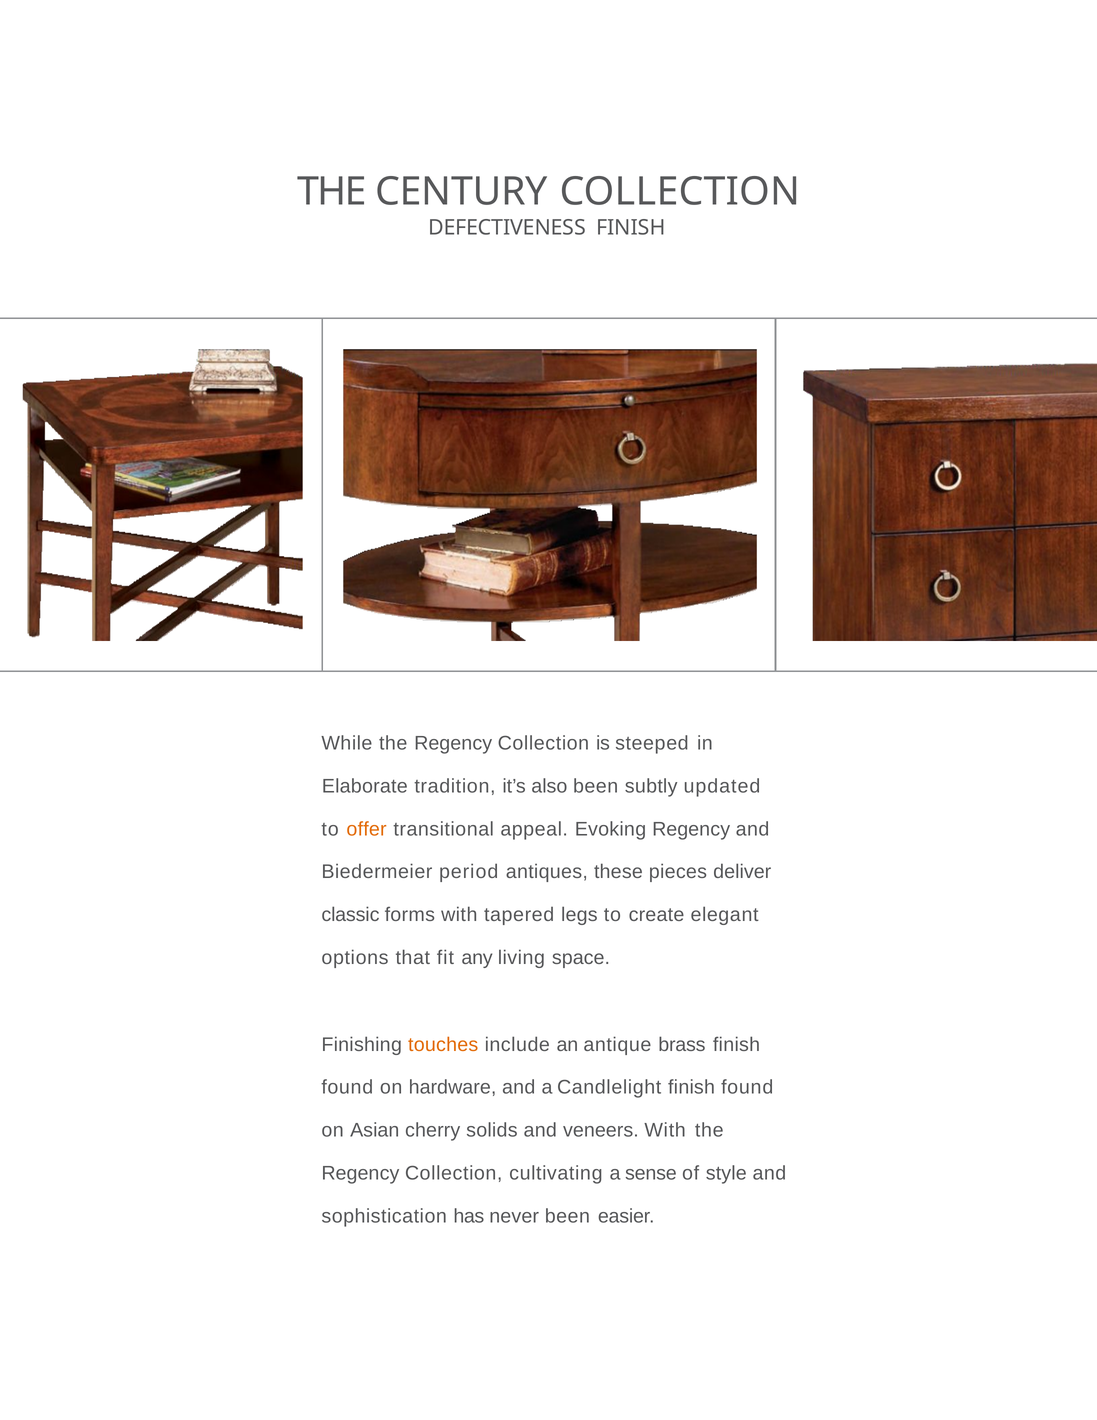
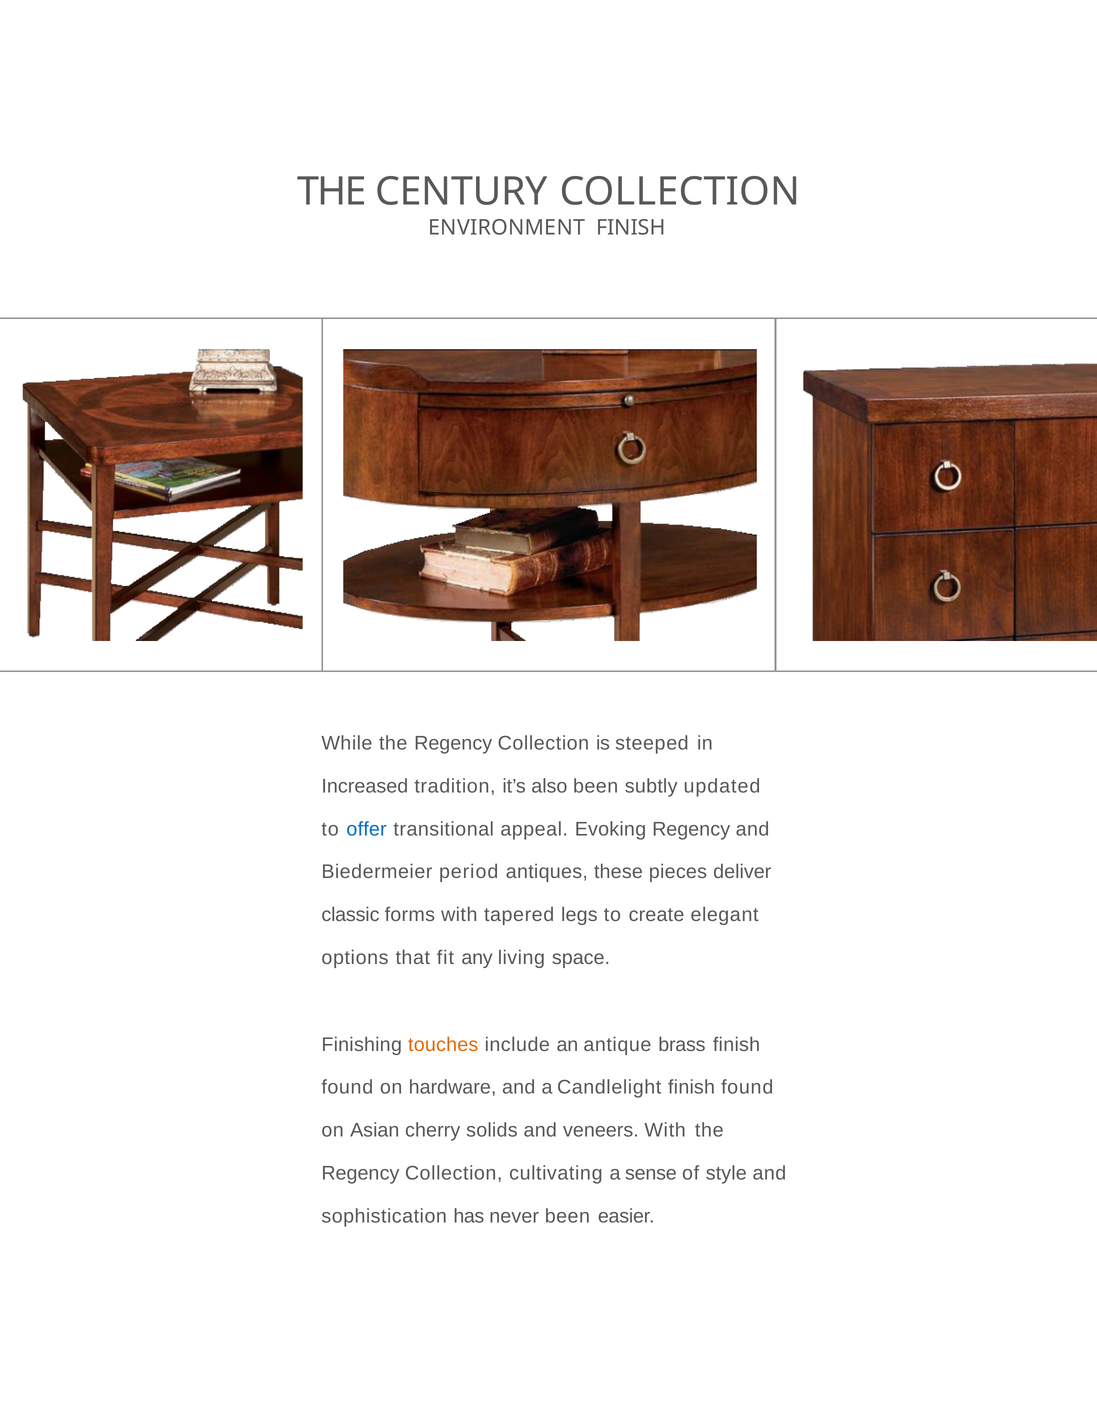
DEFECTIVENESS: DEFECTIVENESS -> ENVIRONMENT (507, 228)
Elaborate: Elaborate -> Increased (365, 786)
offer colour: orange -> blue (367, 829)
